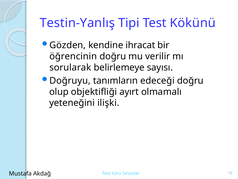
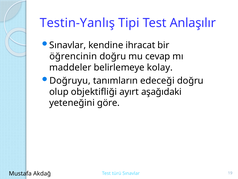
Kökünü: Kökünü -> Anlaşılır (193, 23)
Gözden: Gözden -> Sınavlar (68, 45)
verilir: verilir -> cevap (158, 56)
sorularak: sorularak -> maddeler (70, 67)
sayısı: sayısı -> kolay (160, 67)
olmamalı: olmamalı -> aşağıdaki (161, 92)
ilişki: ilişki -> göre (108, 103)
